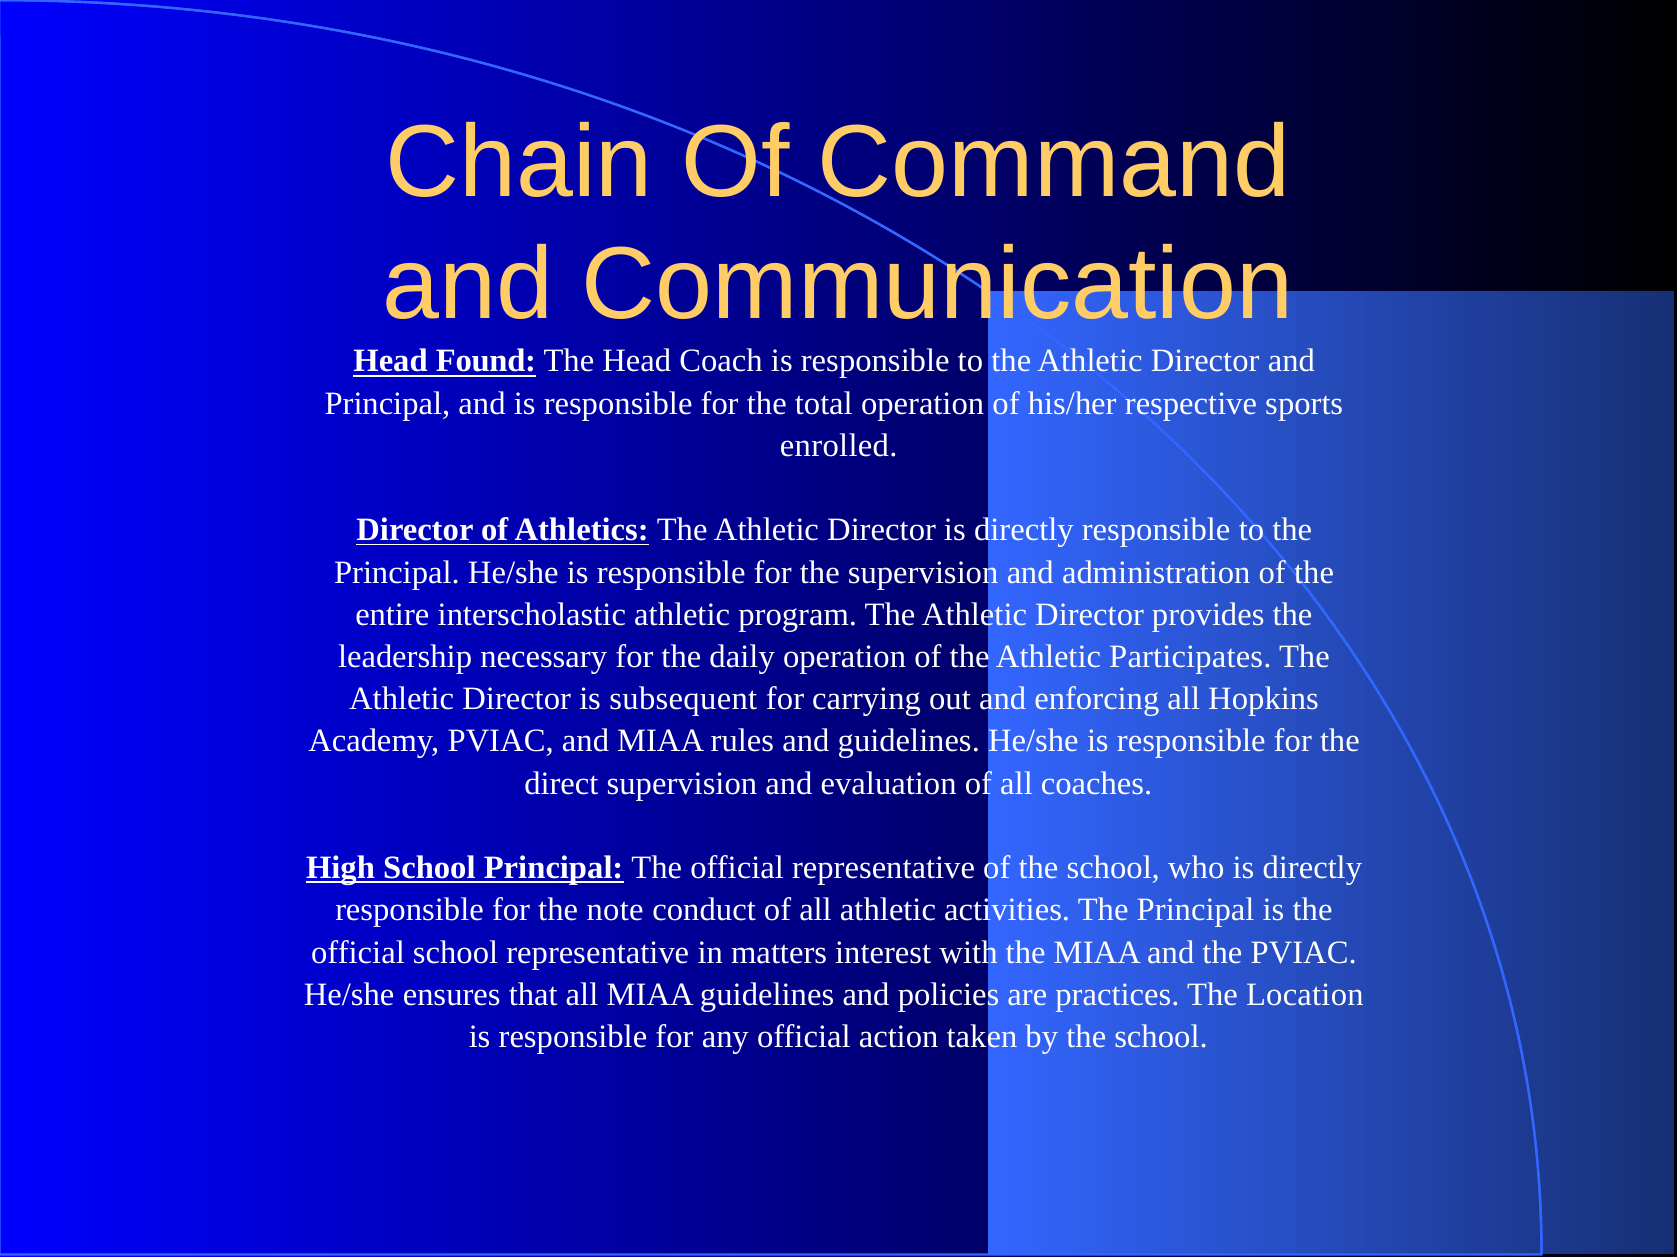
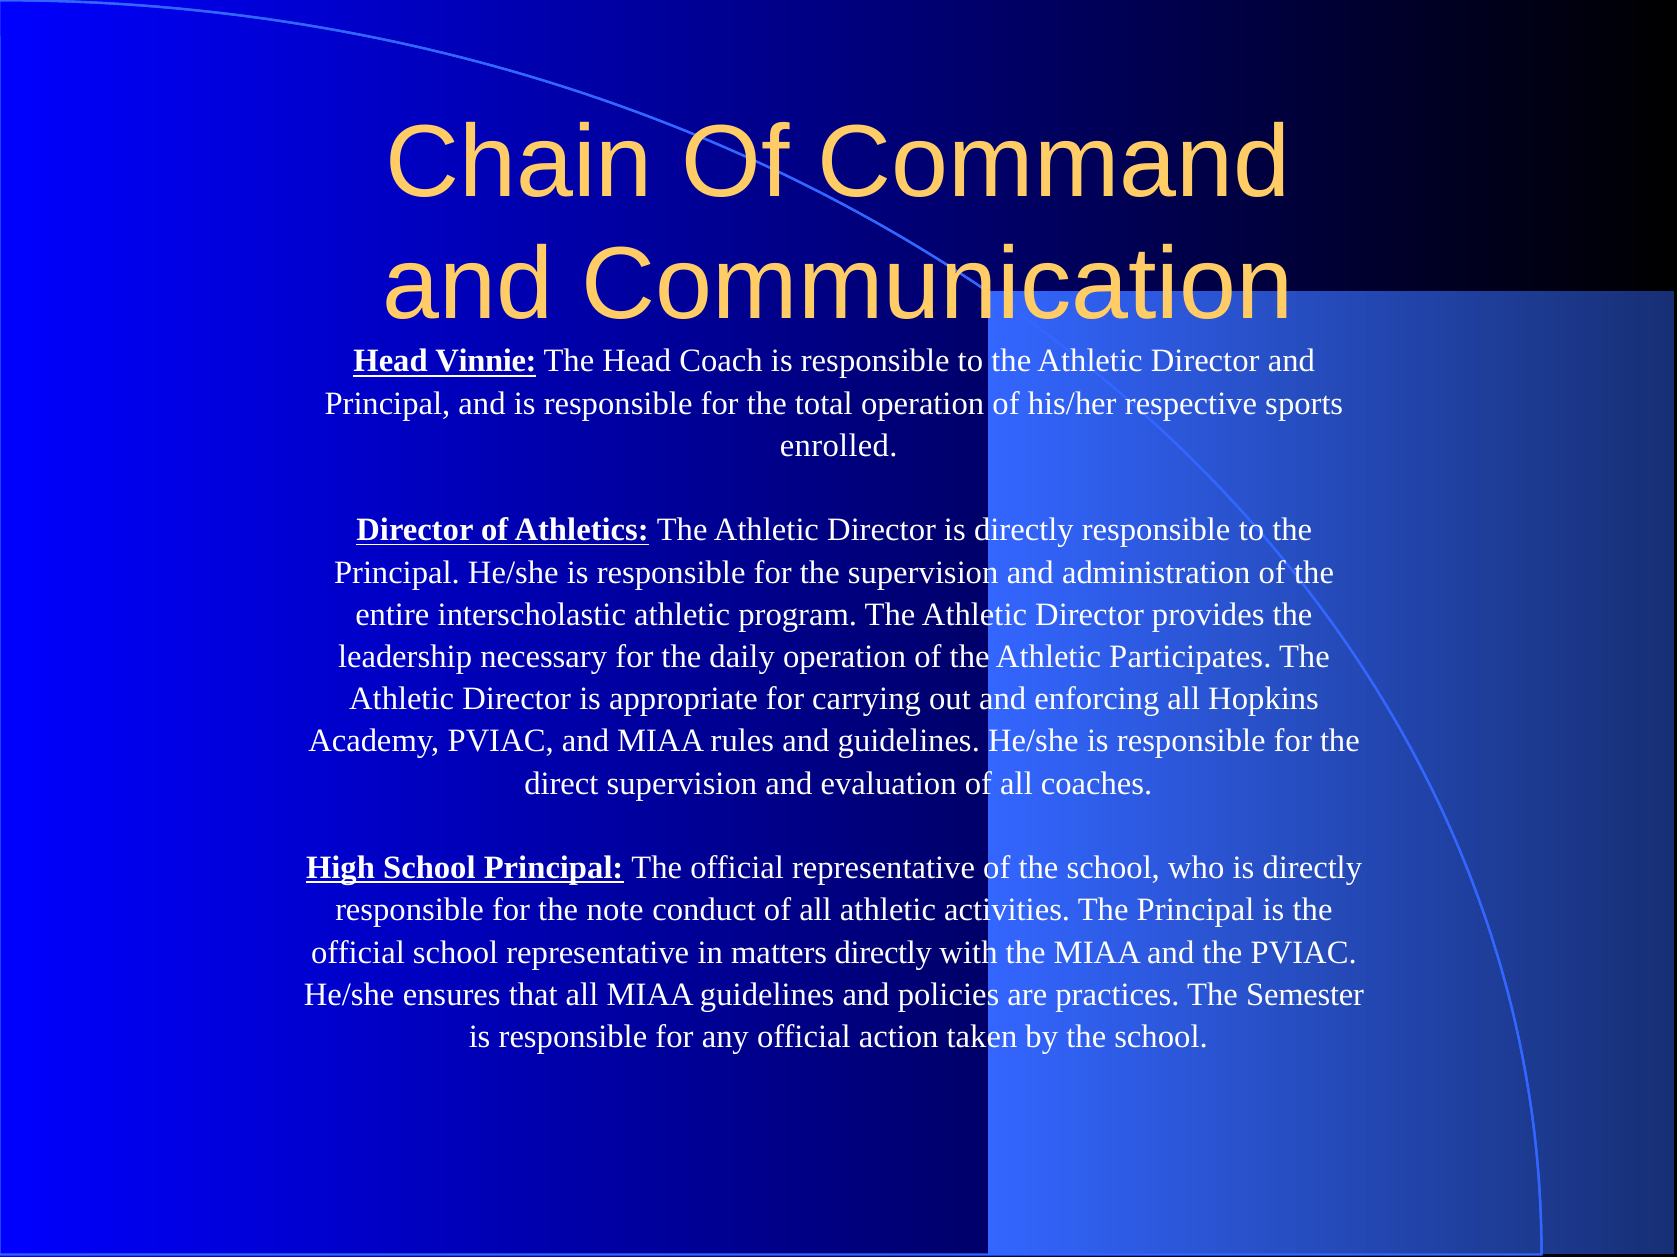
Found: Found -> Vinnie (486, 361)
subsequent: subsequent -> appropriate (683, 699)
matters interest: interest -> directly (883, 953)
Location: Location -> Semester (1305, 995)
